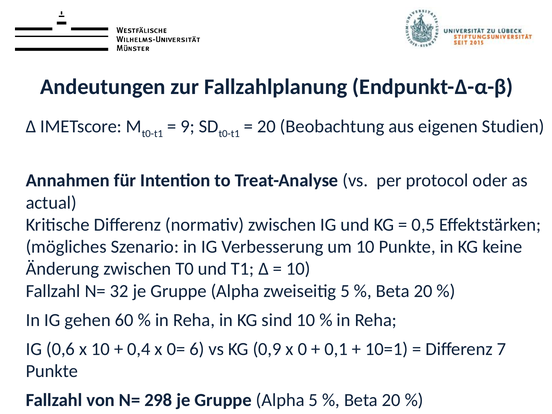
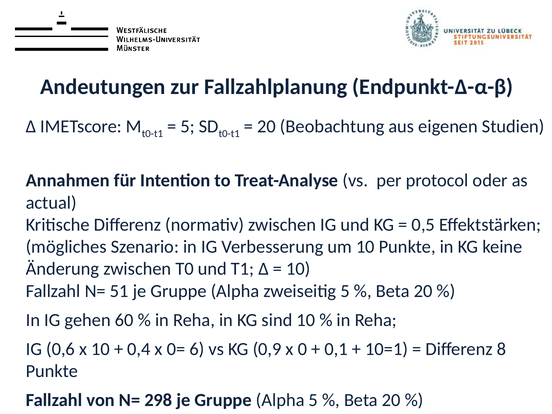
9: 9 -> 5 (188, 126)
32: 32 -> 51 (119, 291)
7: 7 -> 8 (501, 349)
